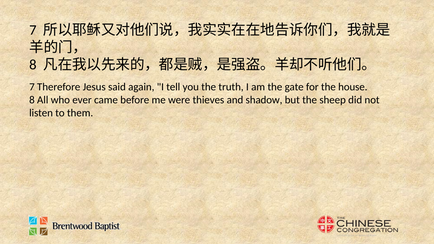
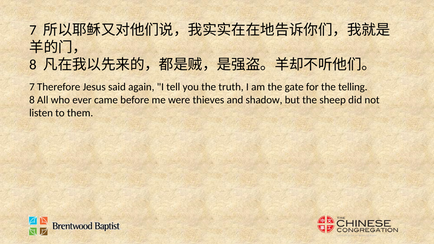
house: house -> telling (353, 87)
